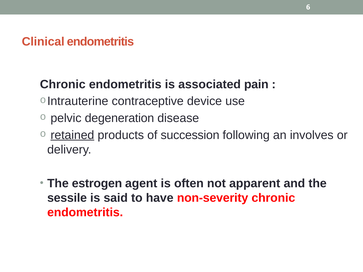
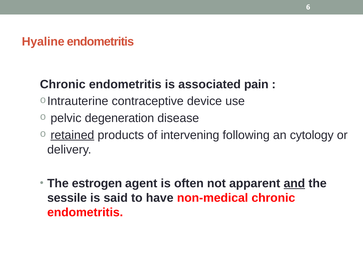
Clinical: Clinical -> Hyaline (43, 42)
succession: succession -> intervening (190, 135)
involves: involves -> cytology (312, 135)
and underline: none -> present (294, 184)
non-severity: non-severity -> non-medical (213, 198)
